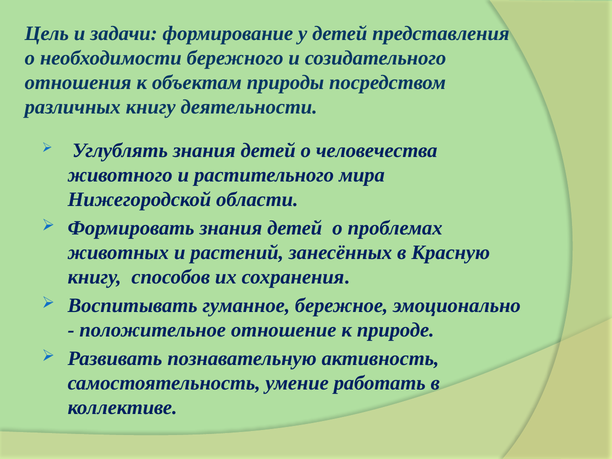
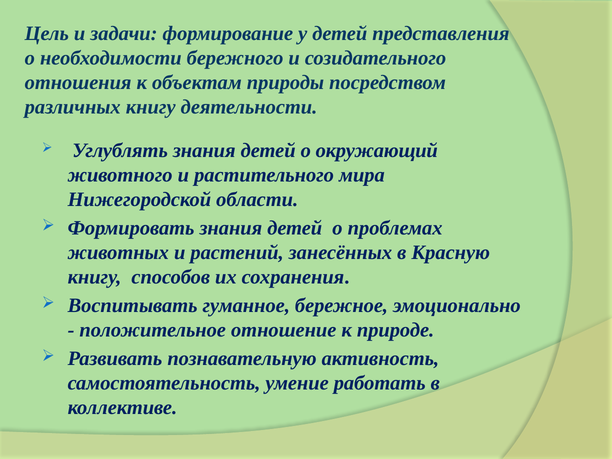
человечества: человечества -> окружающий (377, 151)
